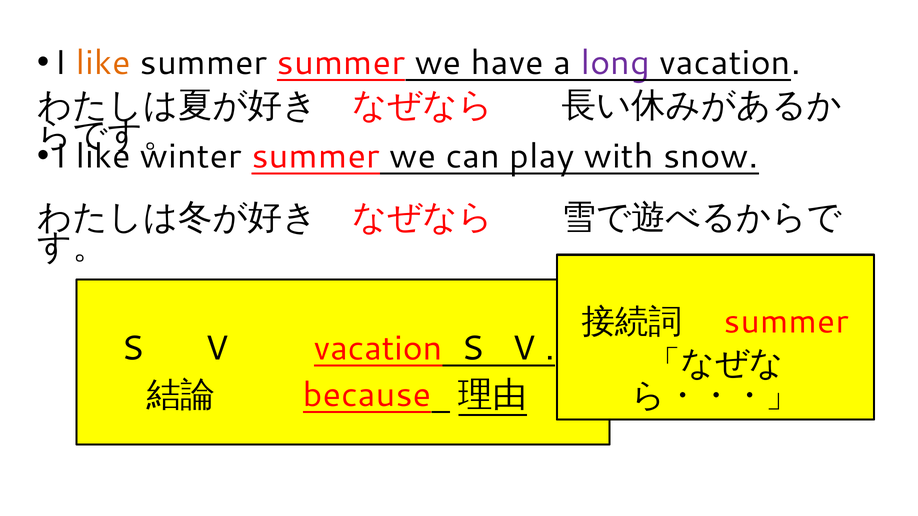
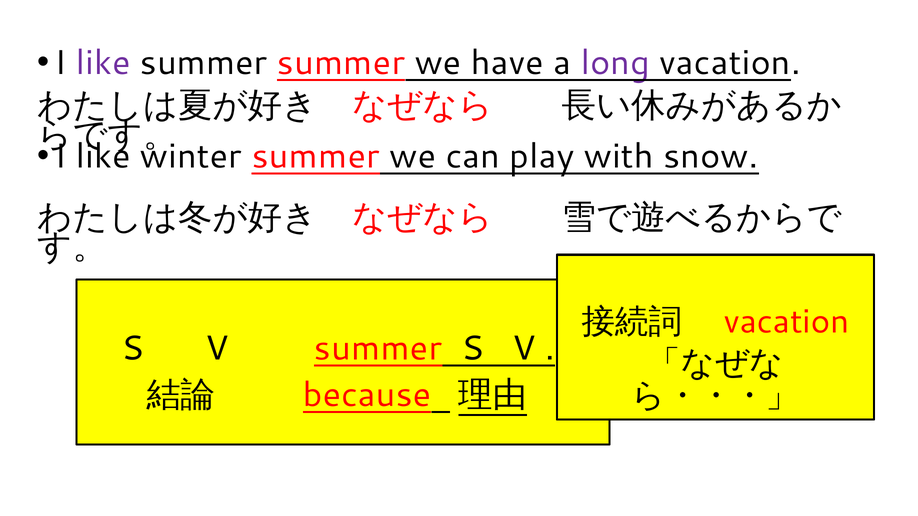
like colour: orange -> purple (103, 63)
summer: summer -> vacation (787, 322)
V vacation: vacation -> summer (378, 348)
